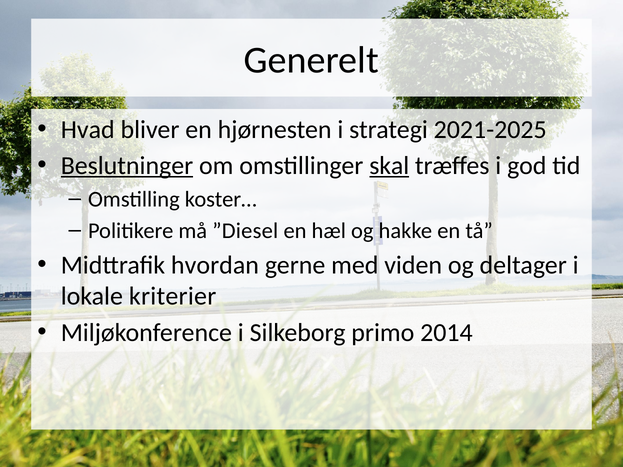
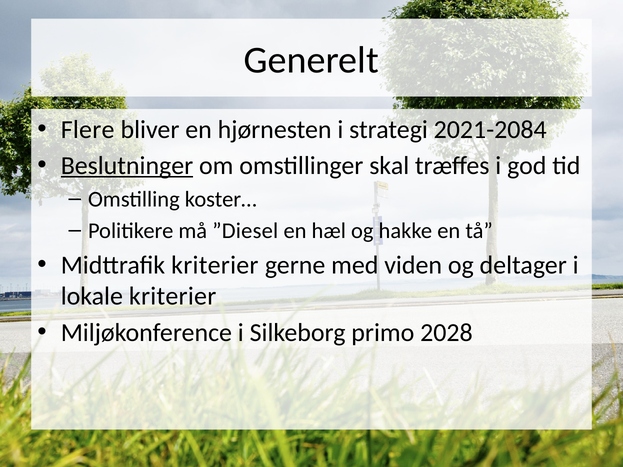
Hvad: Hvad -> Flere (88, 130)
2021-2025: 2021-2025 -> 2021-2084 (490, 130)
skal underline: present -> none (389, 166)
Midttrafik hvordan: hvordan -> kriterier (215, 265)
2014: 2014 -> 2028 (446, 333)
